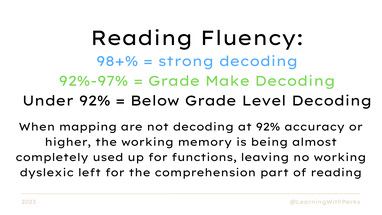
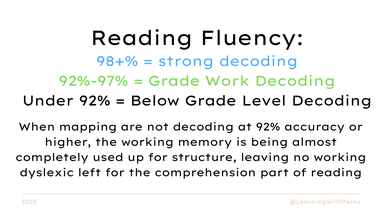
Make: Make -> Work (227, 81)
functions: functions -> structure (204, 158)
